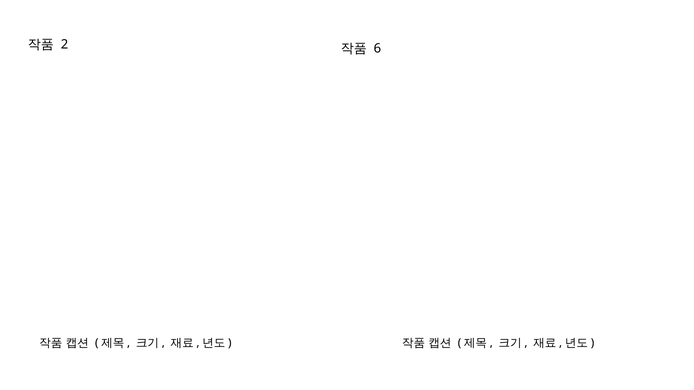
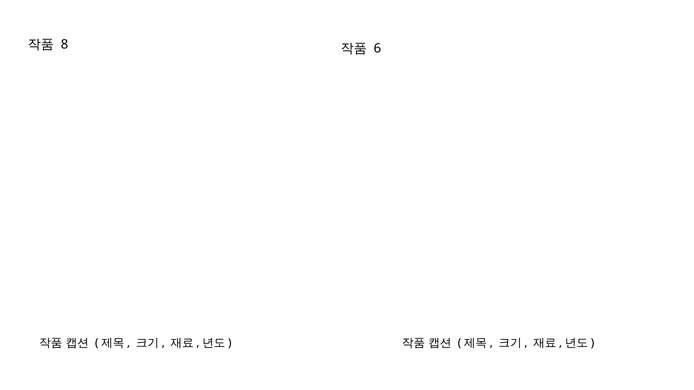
2: 2 -> 8 (65, 45)
